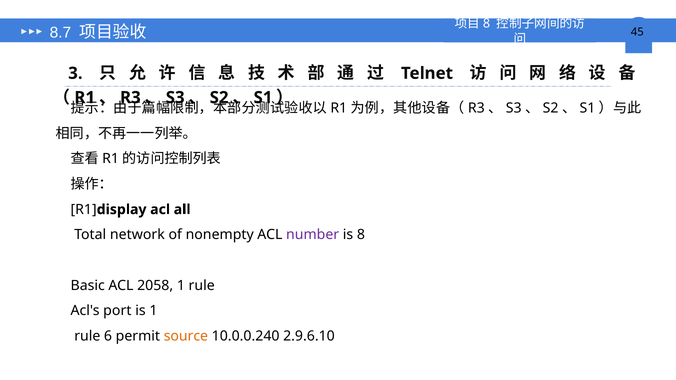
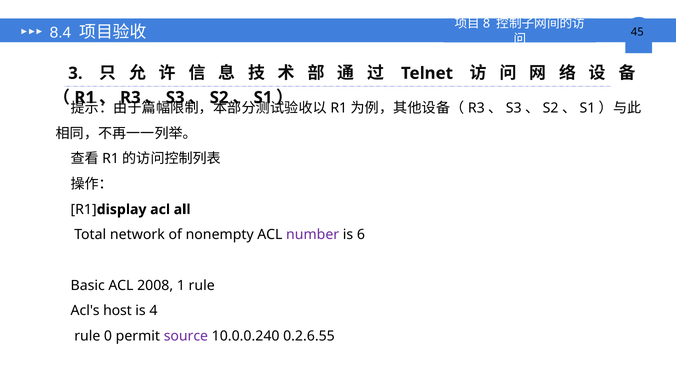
8.7: 8.7 -> 8.4 (60, 33)
8: 8 -> 6 (361, 235)
2058: 2058 -> 2008 (155, 286)
port: port -> host (117, 311)
is 1: 1 -> 4 (153, 311)
6: 6 -> 0 (108, 336)
source colour: orange -> purple (186, 336)
2.9.6.10: 2.9.6.10 -> 0.2.6.55 (309, 336)
